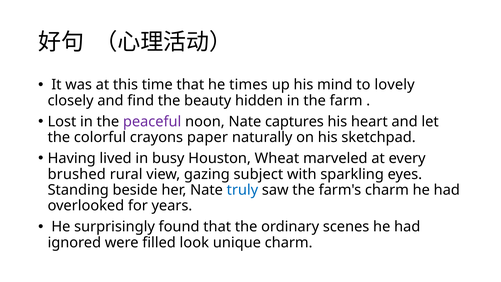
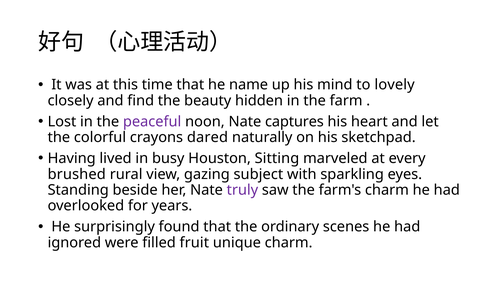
times: times -> name (249, 85)
paper: paper -> dared (207, 137)
Wheat: Wheat -> Sitting (277, 158)
truly colour: blue -> purple (242, 190)
look: look -> fruit (194, 242)
